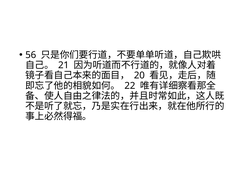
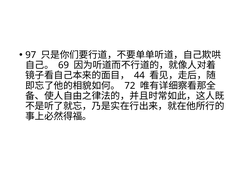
56: 56 -> 97 (31, 55)
21: 21 -> 69 (64, 65)
20: 20 -> 44 (139, 75)
22: 22 -> 72 (130, 86)
